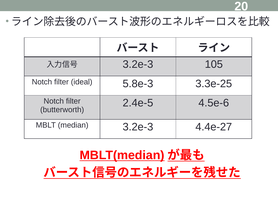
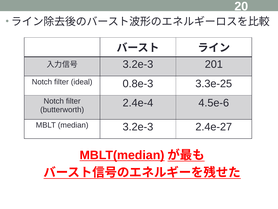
105: 105 -> 201 (214, 64)
5.8e-3: 5.8e-3 -> 0.8e-3 (138, 83)
2.4e-5: 2.4e-5 -> 2.4e-4 (138, 103)
4.4e-27: 4.4e-27 -> 2.4e-27 (214, 127)
